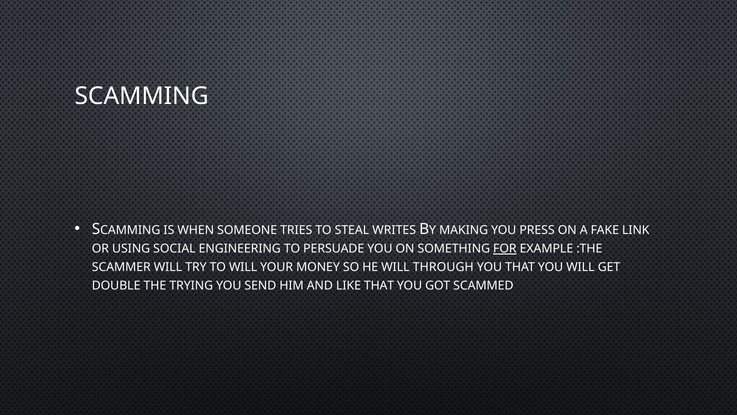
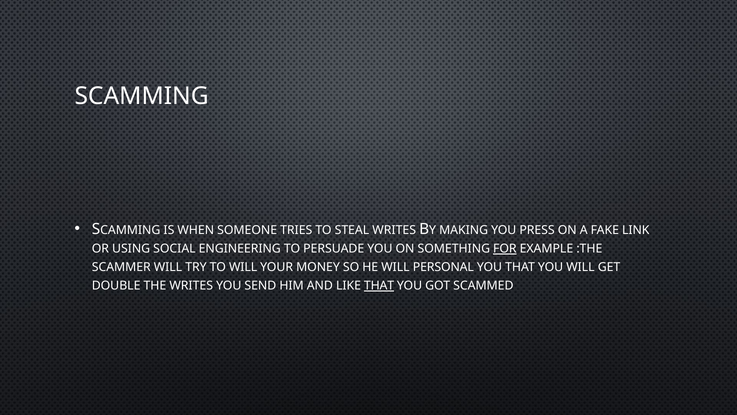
THROUGH: THROUGH -> PERSONAL (443, 267)
THE TRYING: TRYING -> WRITES (191, 285)
THAT underline: none -> present (379, 285)
